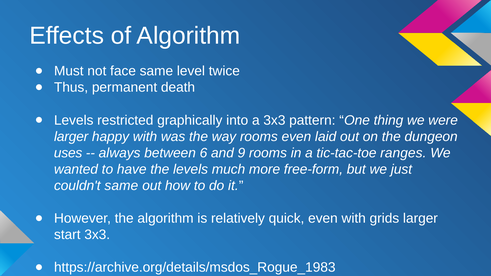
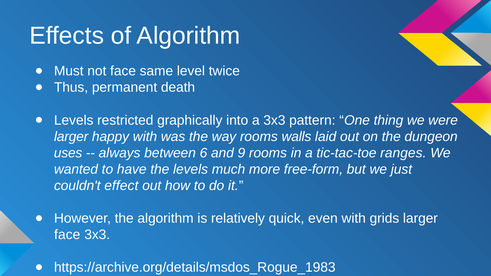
rooms even: even -> walls (296, 137)
couldn't same: same -> effect (121, 186)
start: start -> face (67, 235)
